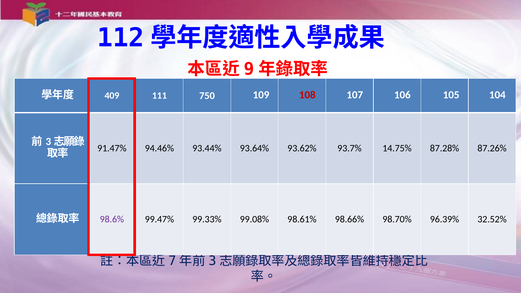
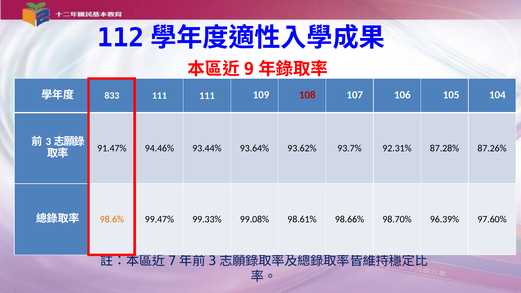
409: 409 -> 833 (112, 96)
111 750: 750 -> 111 (207, 96)
14.75%: 14.75% -> 92.31% (397, 148)
98.6% colour: purple -> orange (112, 219)
32.52%: 32.52% -> 97.60% (492, 219)
